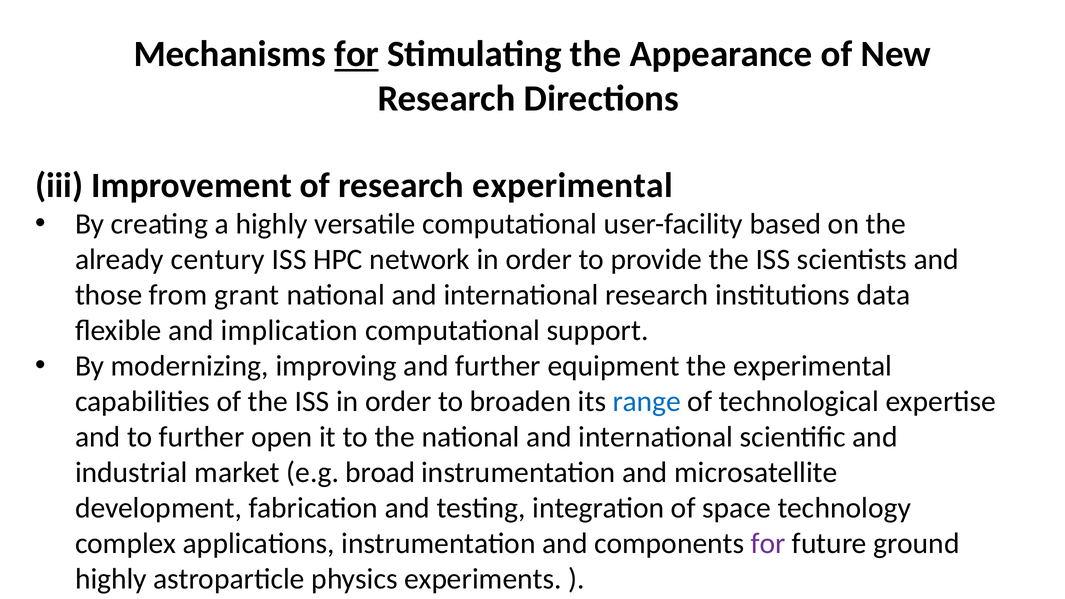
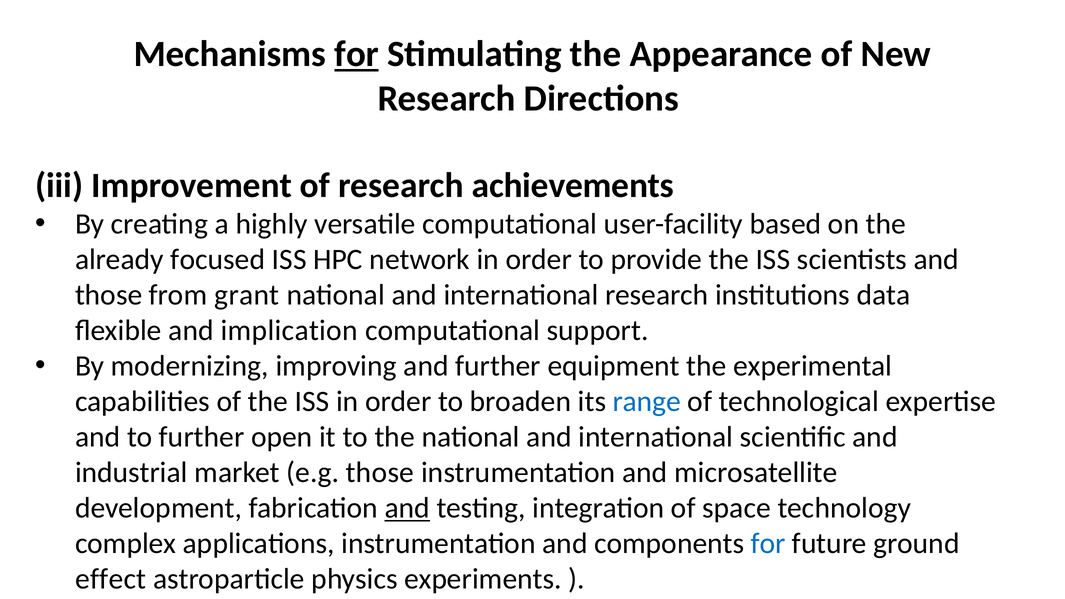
research experimental: experimental -> achievements (573, 185)
century: century -> focused (218, 260)
e.g broad: broad -> those (380, 473)
and underline: none -> present (407, 508)
for colour: purple -> blue (768, 544)
highly: highly -> effect (111, 579)
